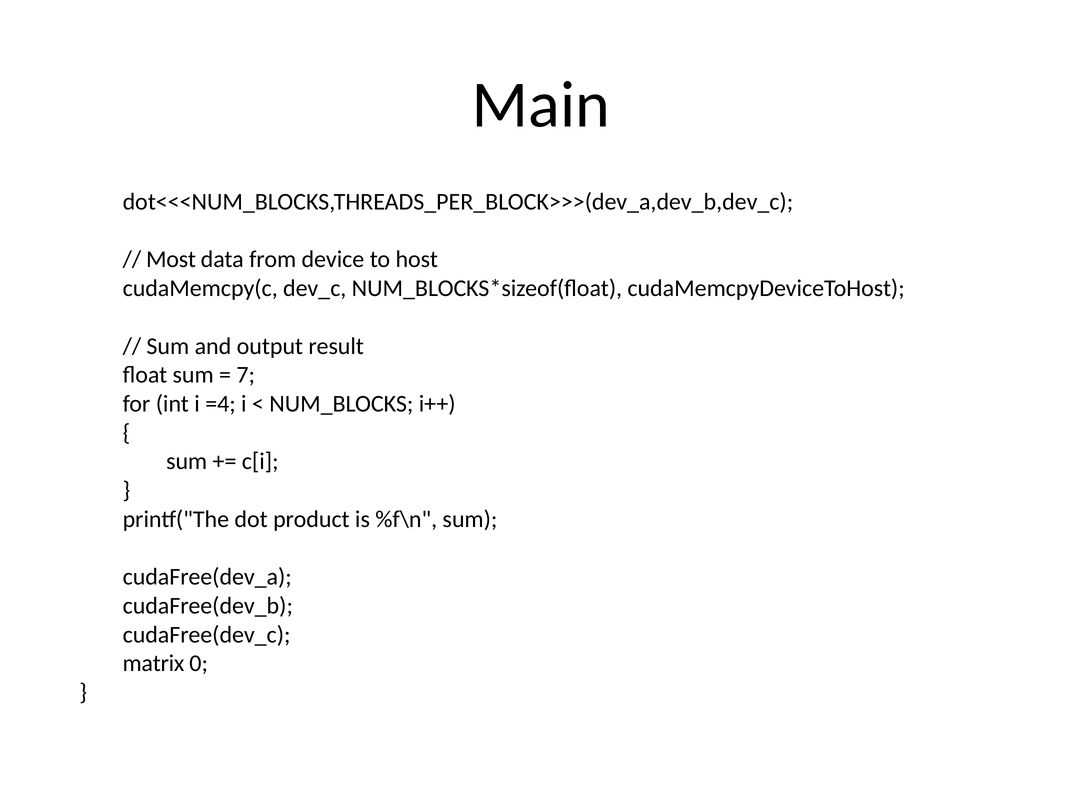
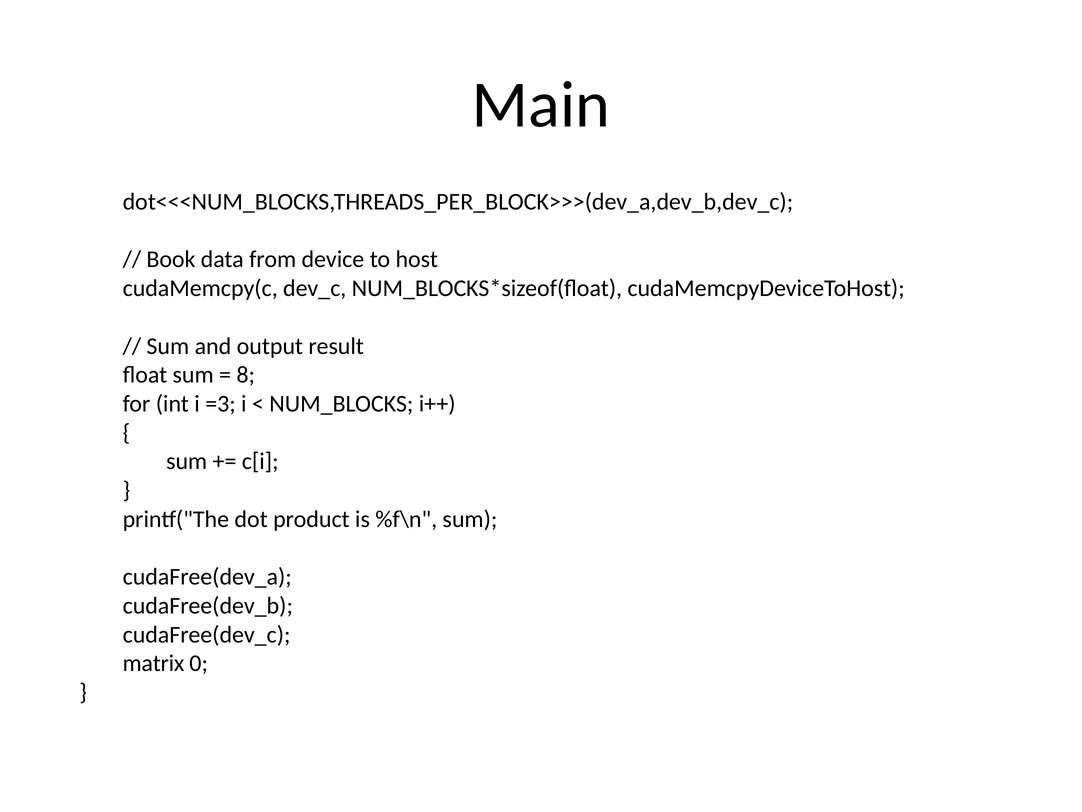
Most: Most -> Book (171, 259)
7: 7 -> 8 (246, 375)
=4: =4 -> =3 (220, 404)
